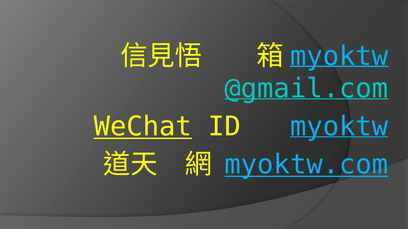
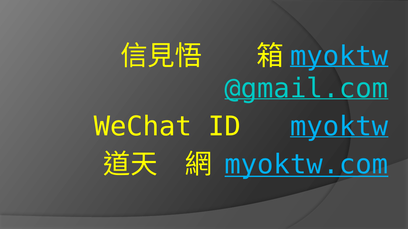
WeChat underline: present -> none (143, 127)
